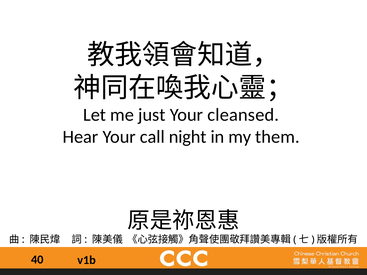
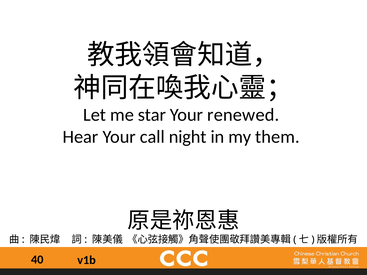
just: just -> star (152, 115)
cleansed: cleansed -> renewed (243, 115)
